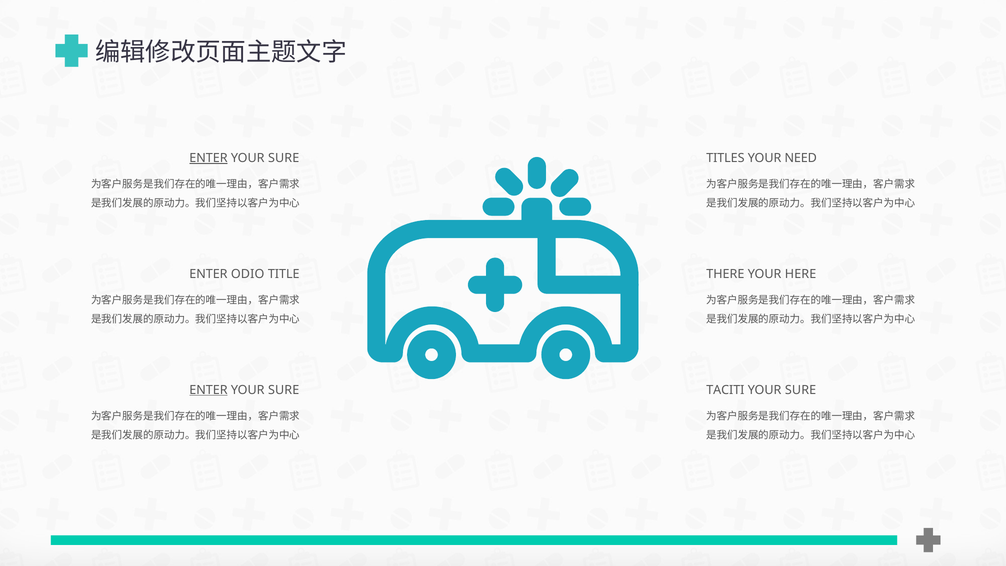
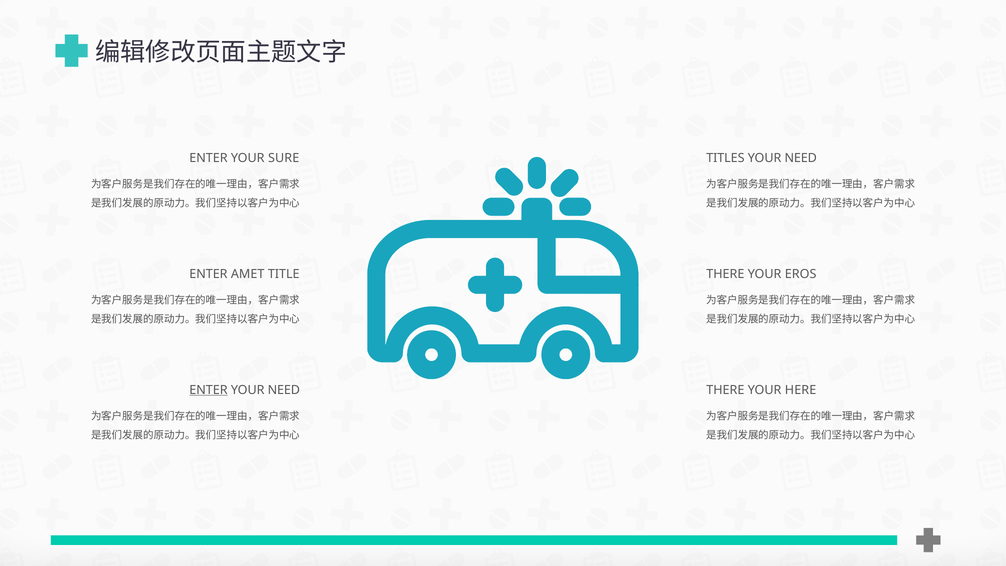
ENTER underline: present -> none (208, 158)
ODIO: ODIO -> AMET (248, 274)
HERE: HERE -> EROS (801, 274)
SURE: SURE -> NEED (284, 390)
TACITI: TACITI -> THERE (725, 390)
SURE: SURE -> HERE (801, 390)
